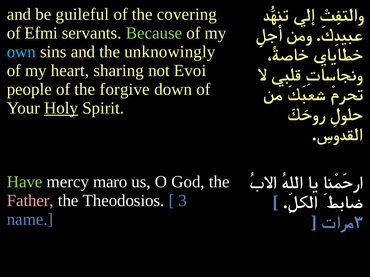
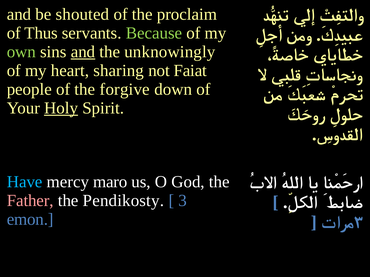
guileful: guileful -> shouted (82, 14)
covering: covering -> proclaim (187, 14)
Efmi: Efmi -> Thus (41, 33)
own colour: light blue -> light green (21, 52)
and underline: none -> present (83, 52)
Evoi: Evoi -> Faiat (190, 71)
Have colour: light green -> light blue (25, 182)
Theodosios: Theodosios -> Pendikosty (123, 201)
name: name -> emon (30, 220)
